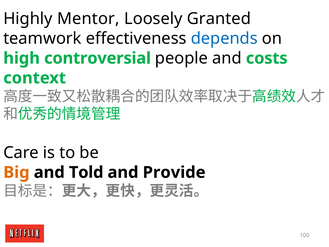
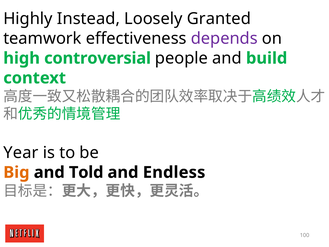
Mentor: Mentor -> Instead (88, 19)
depends colour: blue -> purple (224, 38)
costs: costs -> build (267, 58)
Care: Care -> Year (21, 152)
Provide: Provide -> Endless (174, 172)
